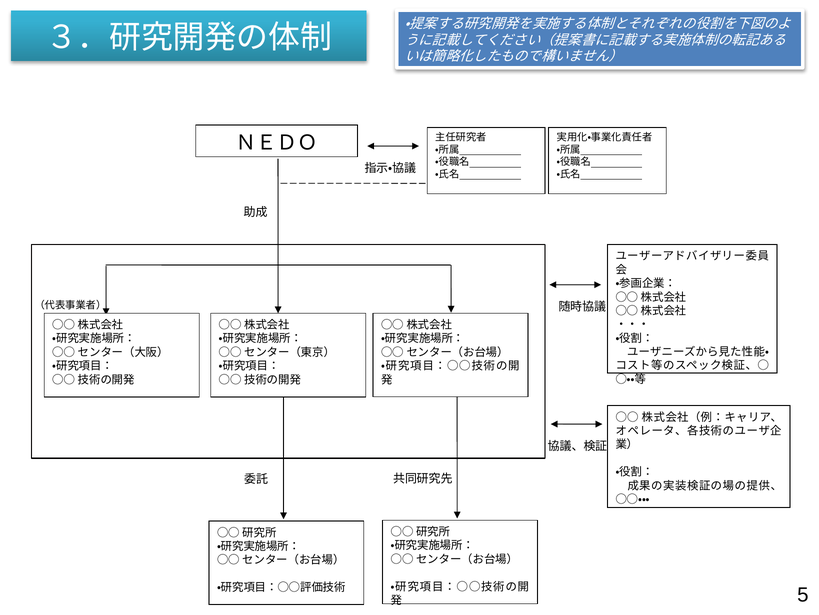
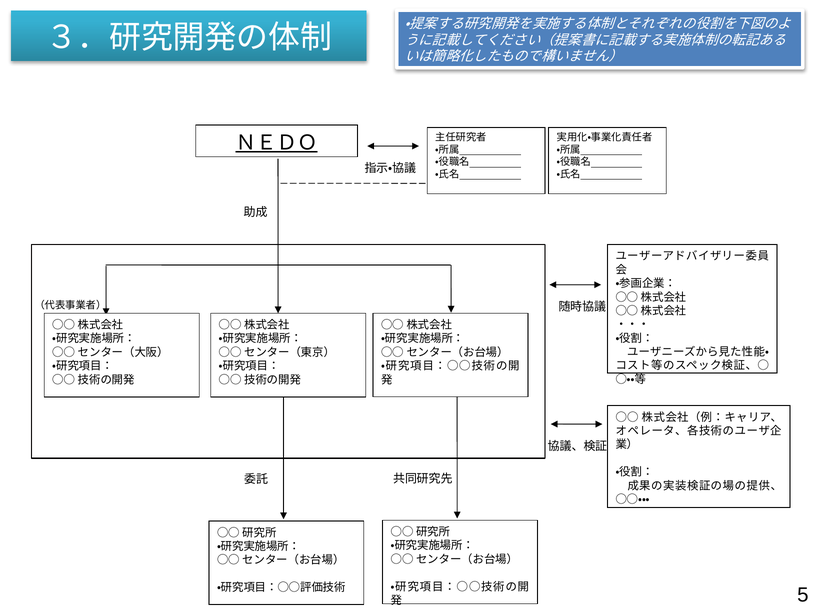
ＮＥＤＯ underline: none -> present (277, 143)
